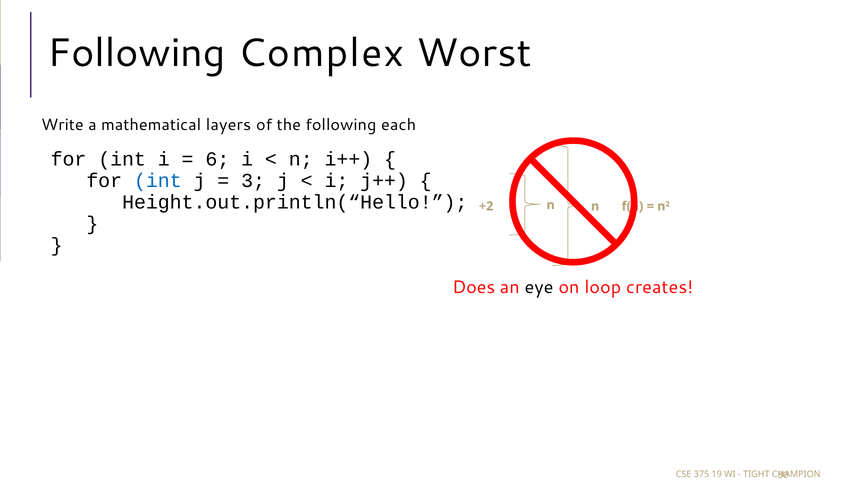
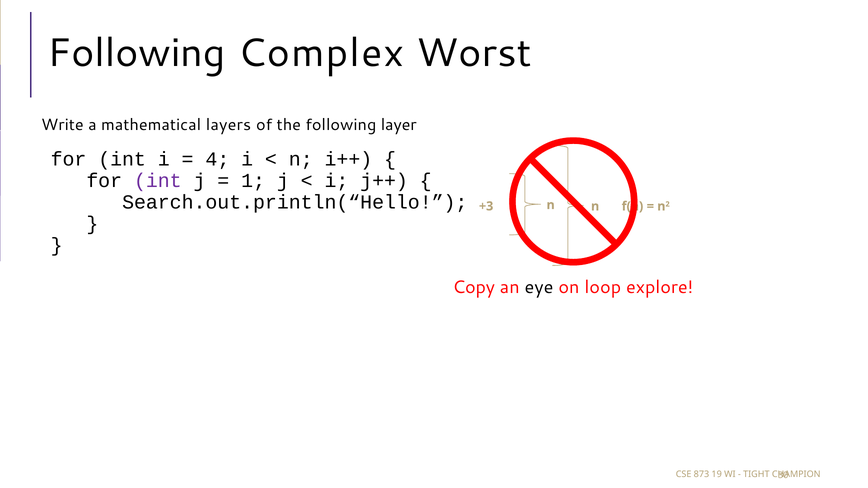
each: each -> layer (399, 125)
6: 6 -> 4 (217, 159)
int colour: blue -> purple (158, 181)
3: 3 -> 1 (253, 181)
Height.out.println(“Hello: Height.out.println(“Hello -> Search.out.println(“Hello (295, 202)
+2: +2 -> +3 (486, 206)
Does: Does -> Copy (474, 287)
creates: creates -> explore (660, 287)
375: 375 -> 873 (701, 475)
